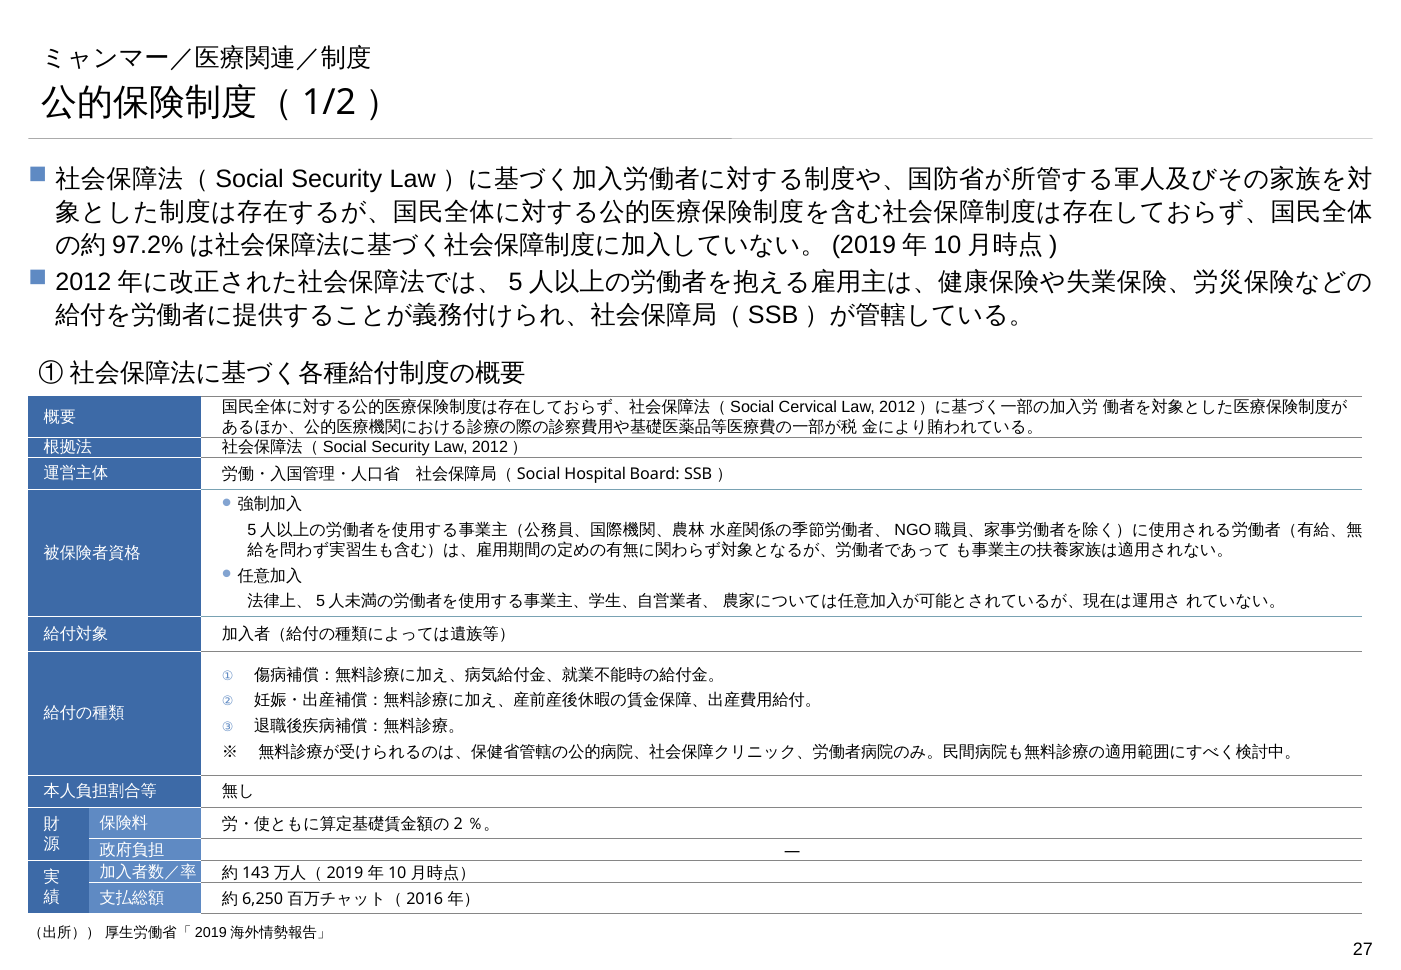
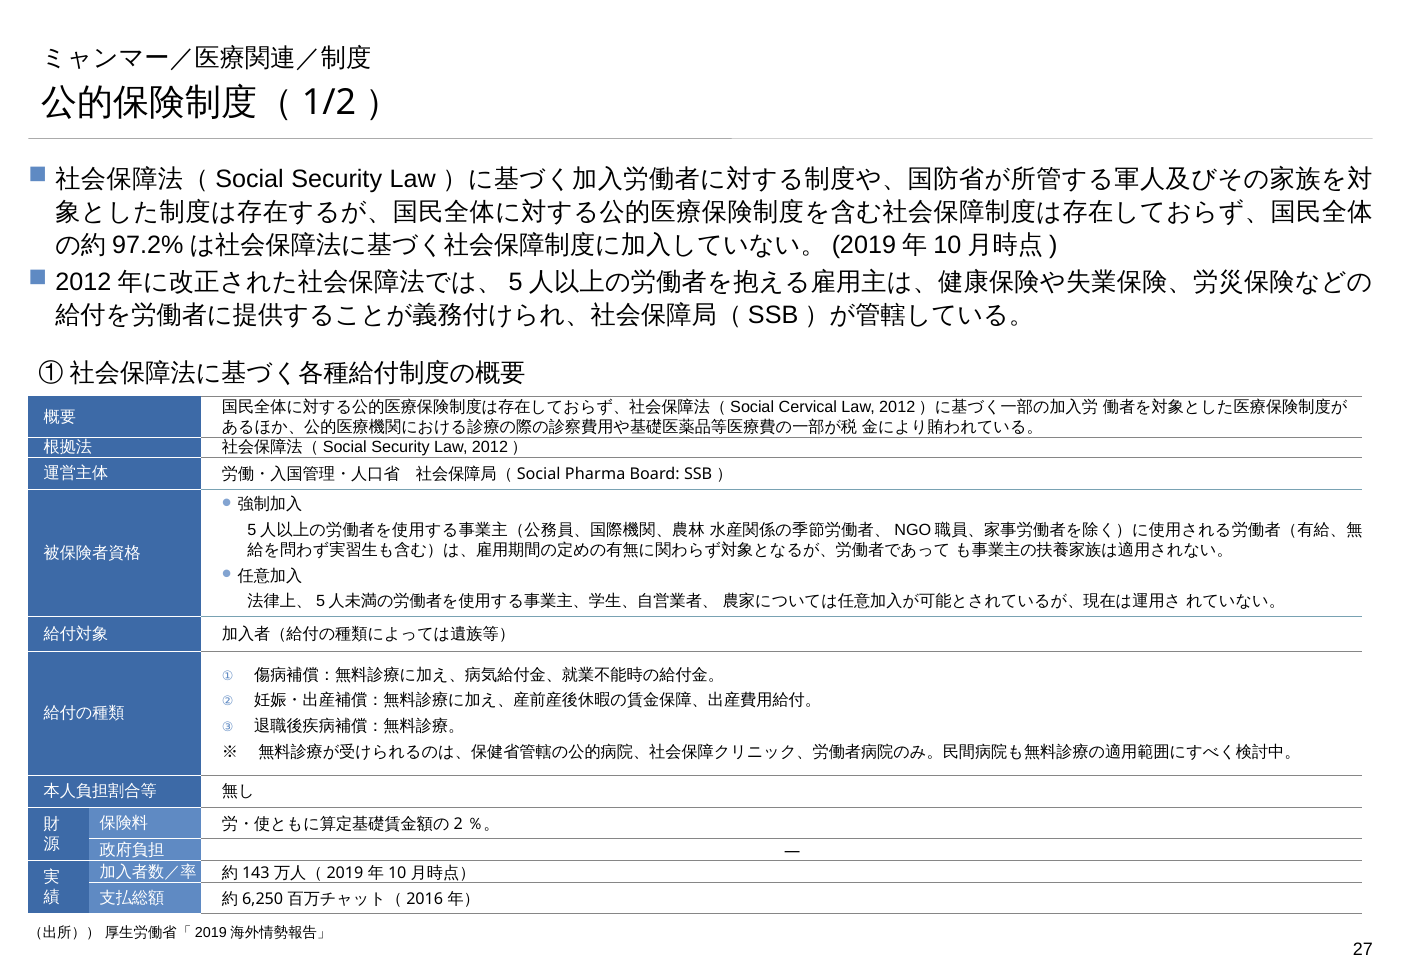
Hospital: Hospital -> Pharma (595, 474)
